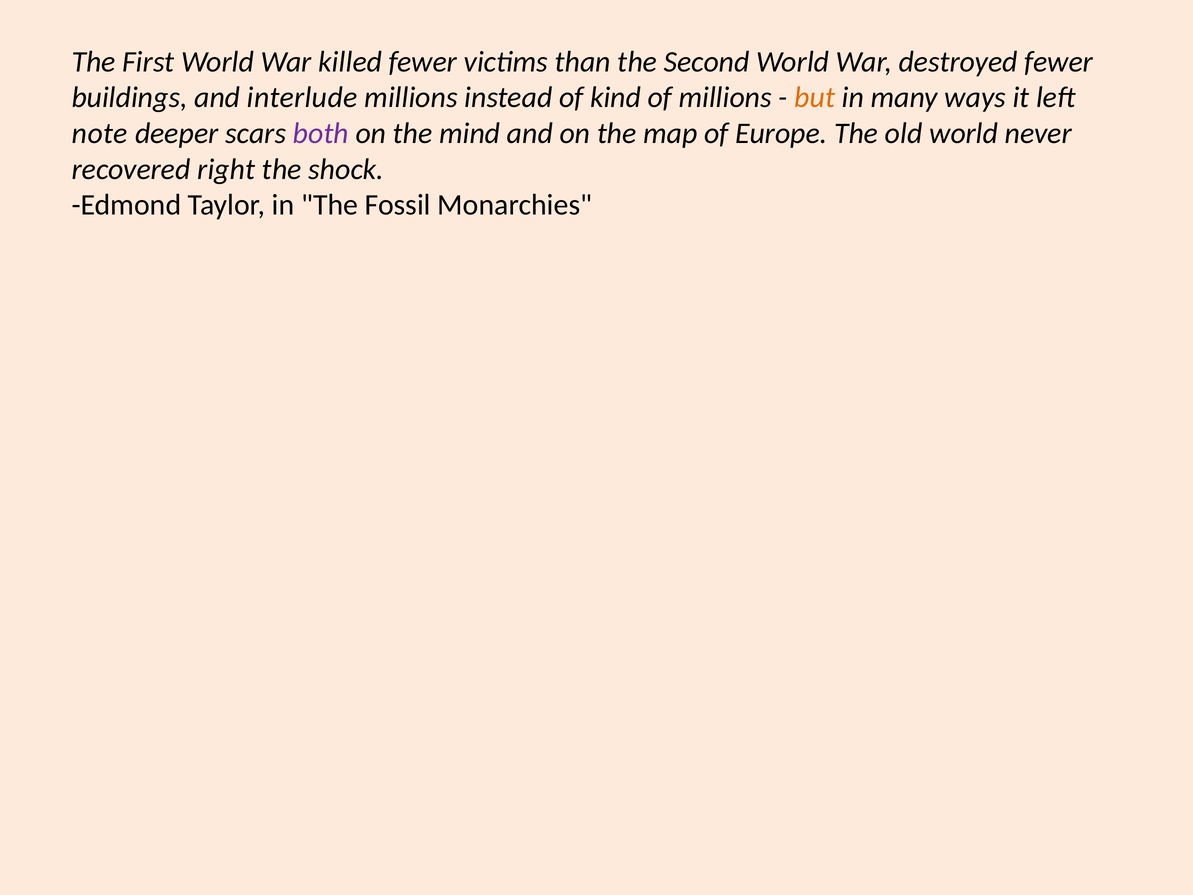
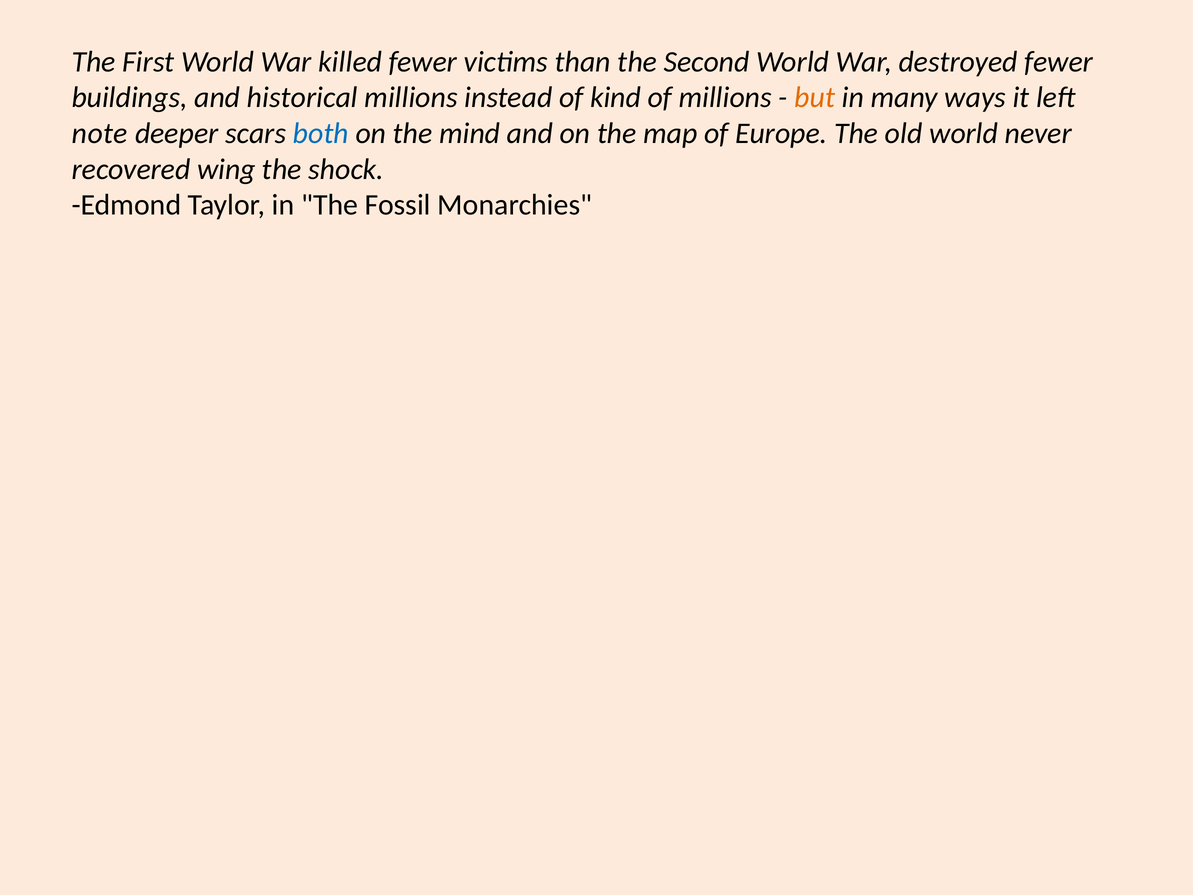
interlude: interlude -> historical (302, 98)
both colour: purple -> blue (321, 133)
right: right -> wing (226, 169)
